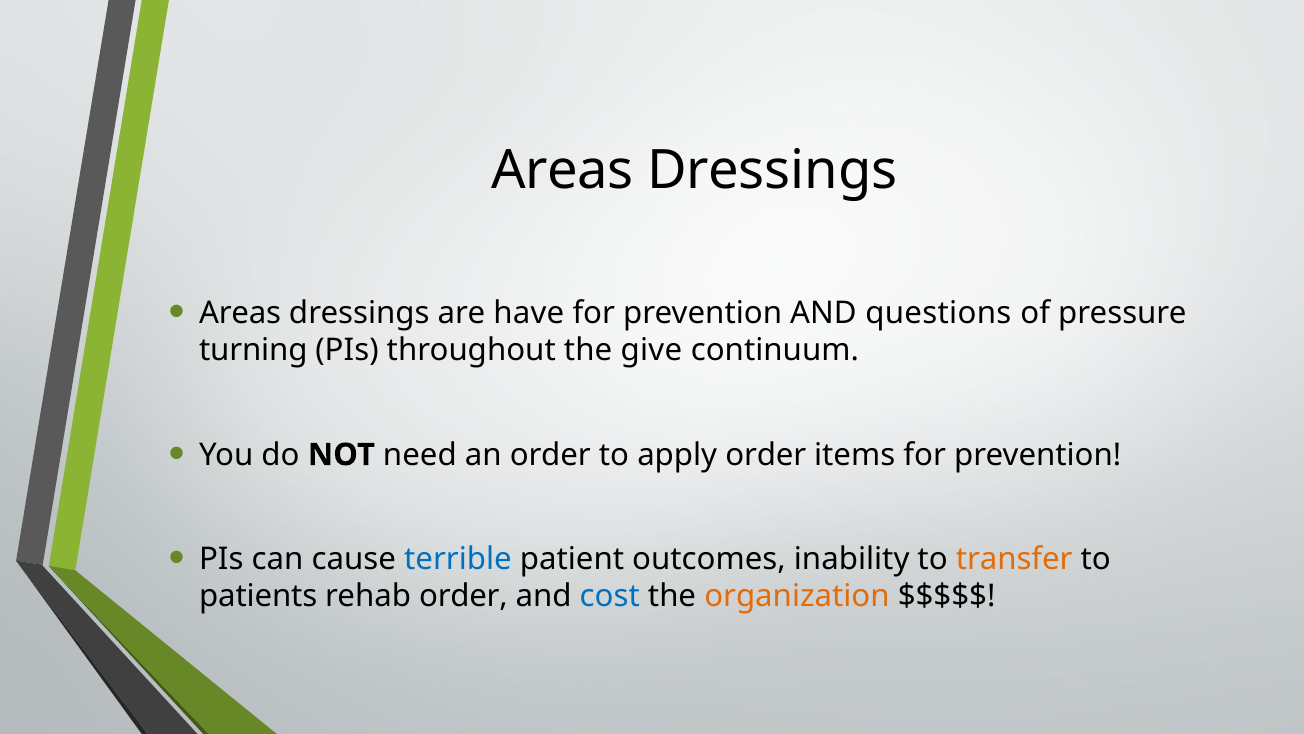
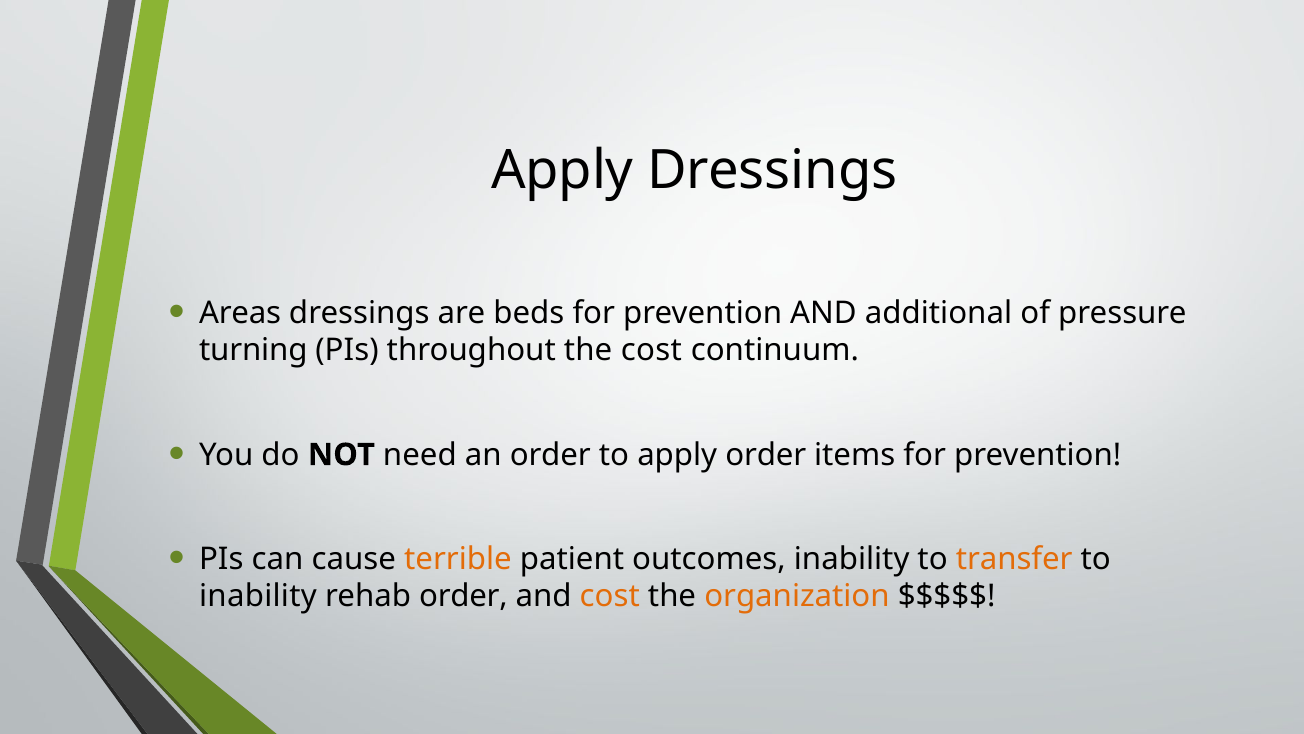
Areas: Areas -> Apply (562, 171)
have: have -> beds (529, 313)
questions: questions -> additional (938, 313)
the give: give -> cost (651, 350)
terrible colour: blue -> orange (458, 559)
patients: patients -> inability (258, 596)
cost colour: blue -> orange (610, 596)
